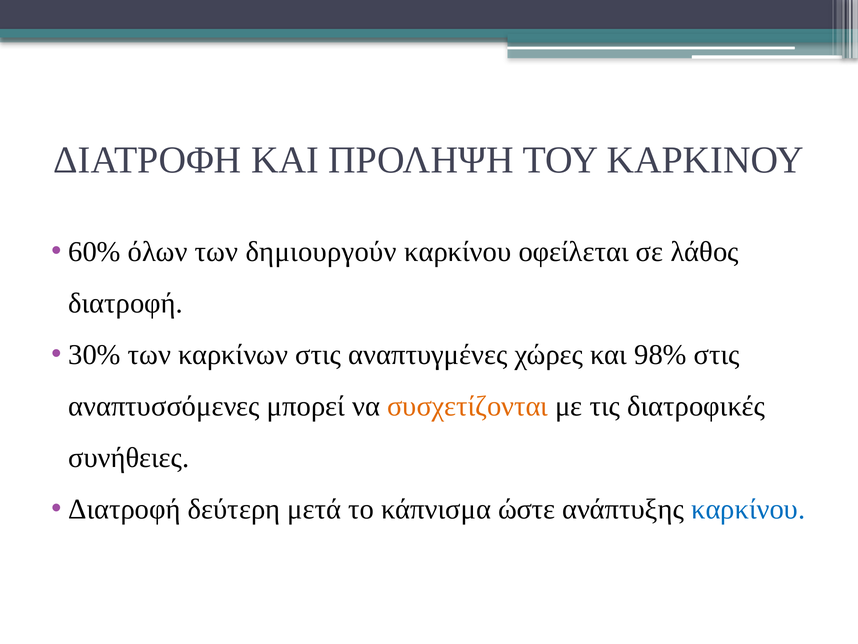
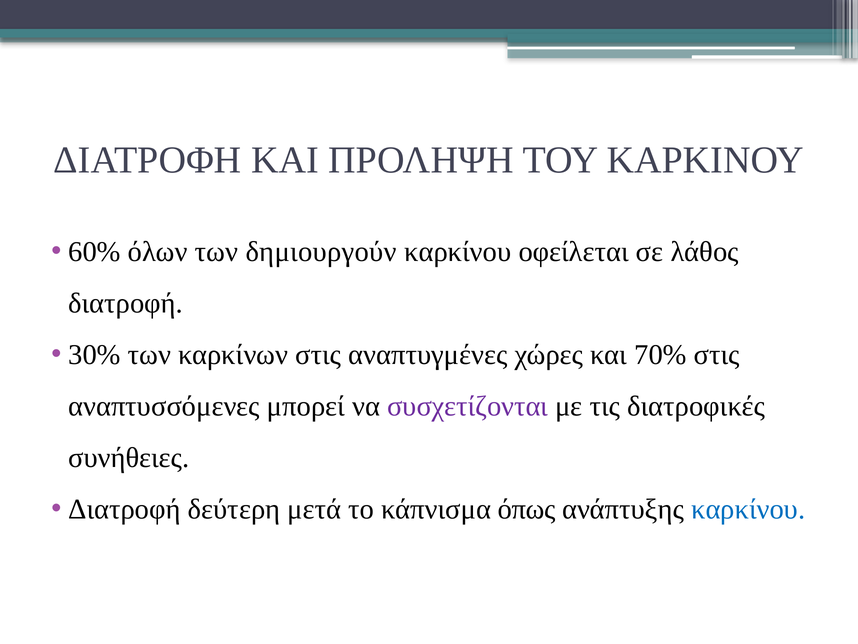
98%: 98% -> 70% (660, 355)
συσχετίζονται colour: orange -> purple (468, 406)
ώστε: ώστε -> όπως (527, 509)
